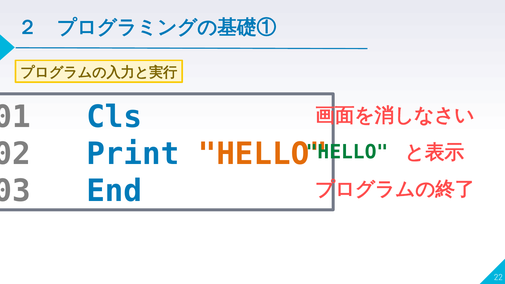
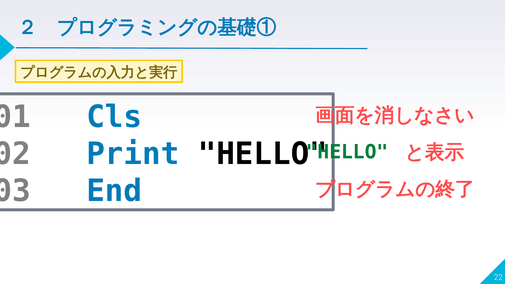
HELLO colour: orange -> black (263, 154)
